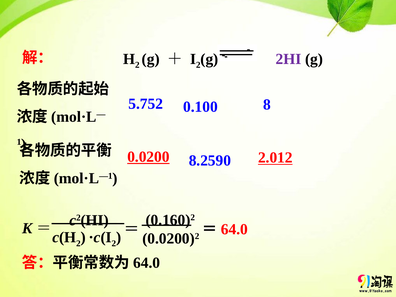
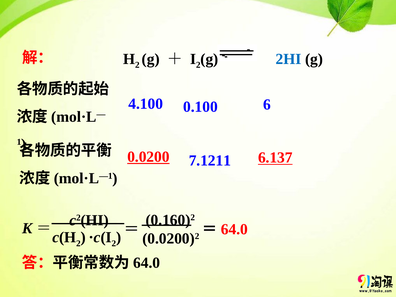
2HI colour: purple -> blue (288, 59)
5.752: 5.752 -> 4.100 (146, 104)
8: 8 -> 6 (267, 105)
2.012: 2.012 -> 6.137 (275, 158)
8.2590: 8.2590 -> 7.1211 (210, 161)
